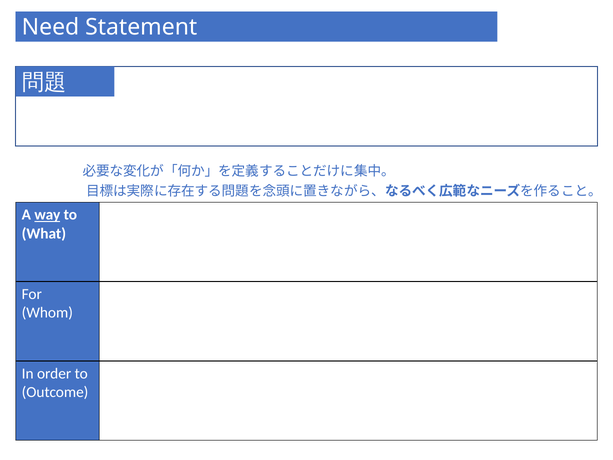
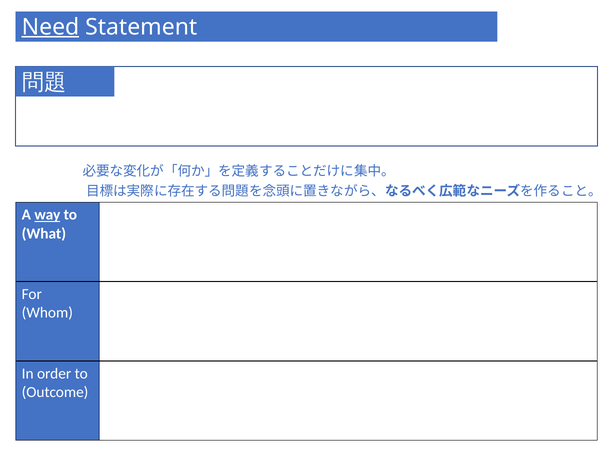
Need underline: none -> present (50, 27)
